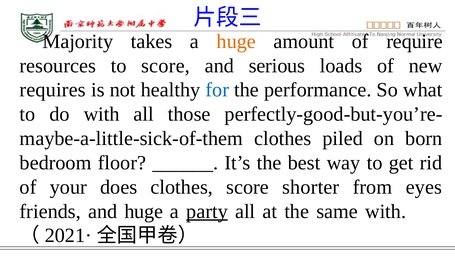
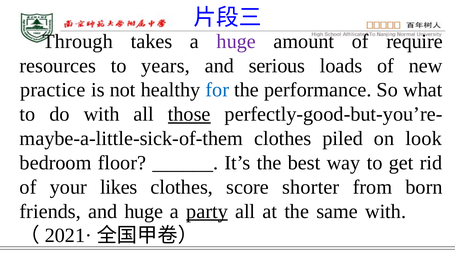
Majority: Majority -> Through (78, 41)
huge colour: orange -> purple (236, 41)
to score: score -> years (166, 66)
requires: requires -> practice (53, 90)
those underline: none -> present (189, 114)
born: born -> look (424, 138)
does: does -> likes (119, 187)
eyes: eyes -> born (424, 187)
